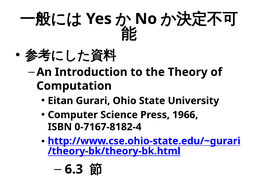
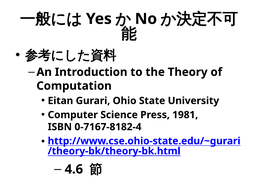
1966: 1966 -> 1981 (185, 115)
6.3: 6.3 -> 4.6 (74, 169)
